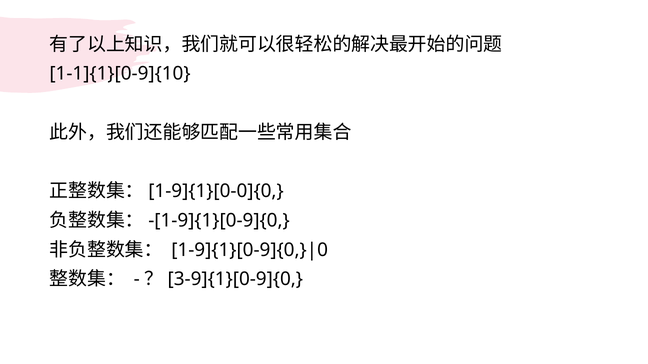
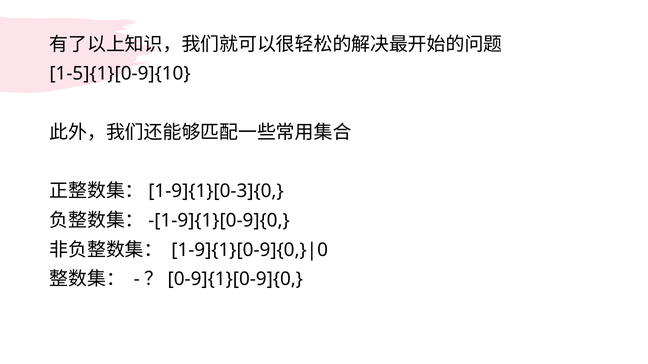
1-1]{1}[0-9]{10: 1-1]{1}[0-9]{10 -> 1-5]{1}[0-9]{10 (120, 74)
1-9]{1}[0-0]{0: 1-9]{1}[0-0]{0 -> 1-9]{1}[0-3]{0 (216, 191)
3-9]{1}[0-9]{0: 3-9]{1}[0-9]{0 -> 0-9]{1}[0-9]{0 (235, 280)
